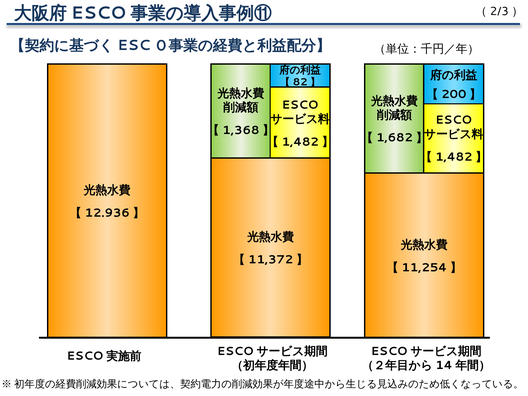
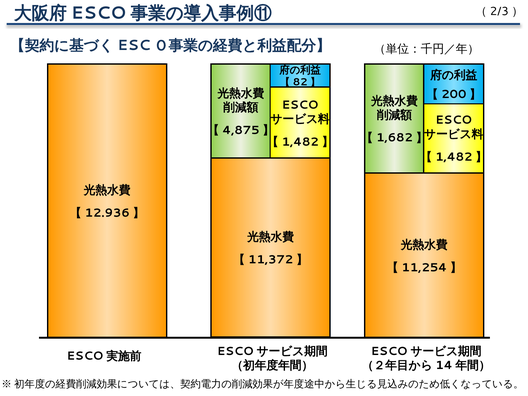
1,368: 1,368 -> 4,875 (241, 130)
